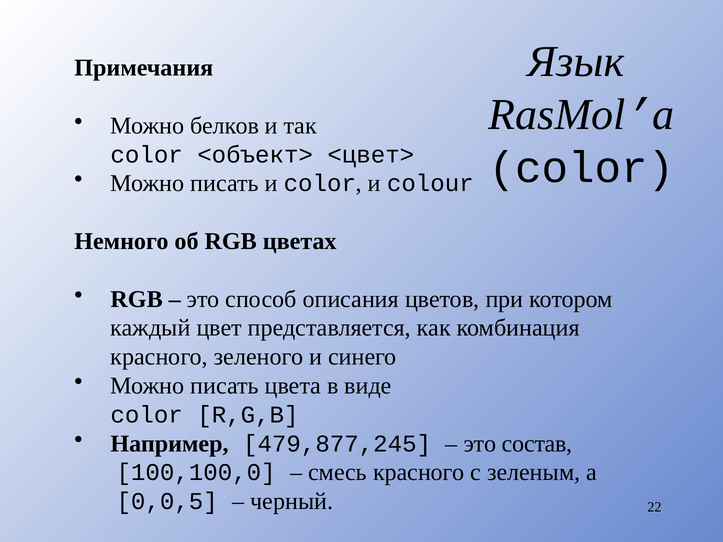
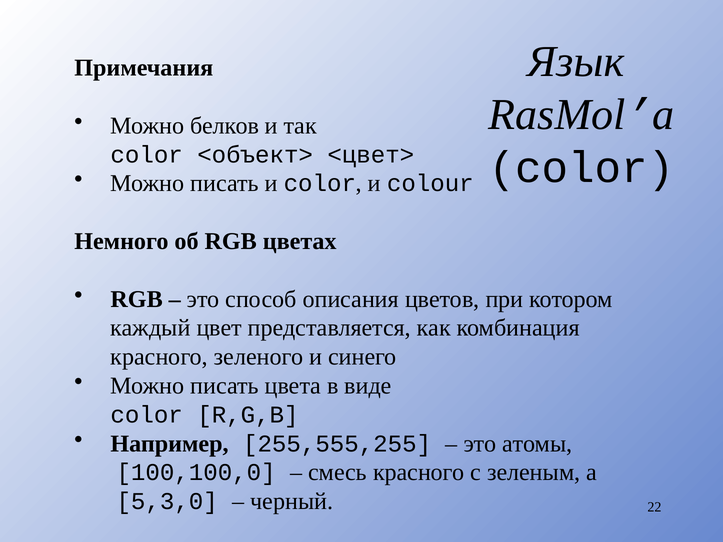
479,877,245: 479,877,245 -> 255,555,255 (337, 444)
состав: состав -> атомы (537, 444)
0,0,5: 0,0,5 -> 5,3,0 (167, 502)
